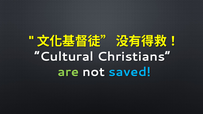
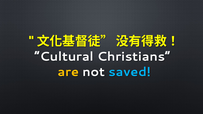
are colour: light green -> yellow (68, 72)
